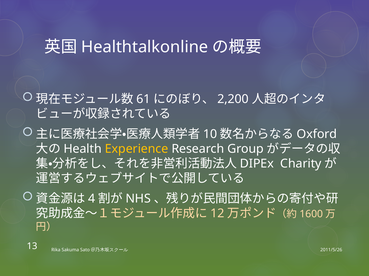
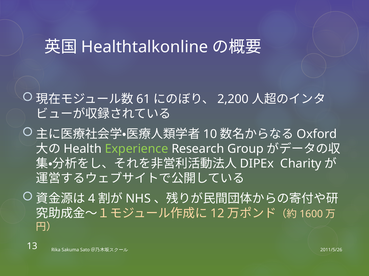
Experience colour: yellow -> light green (137, 149)
